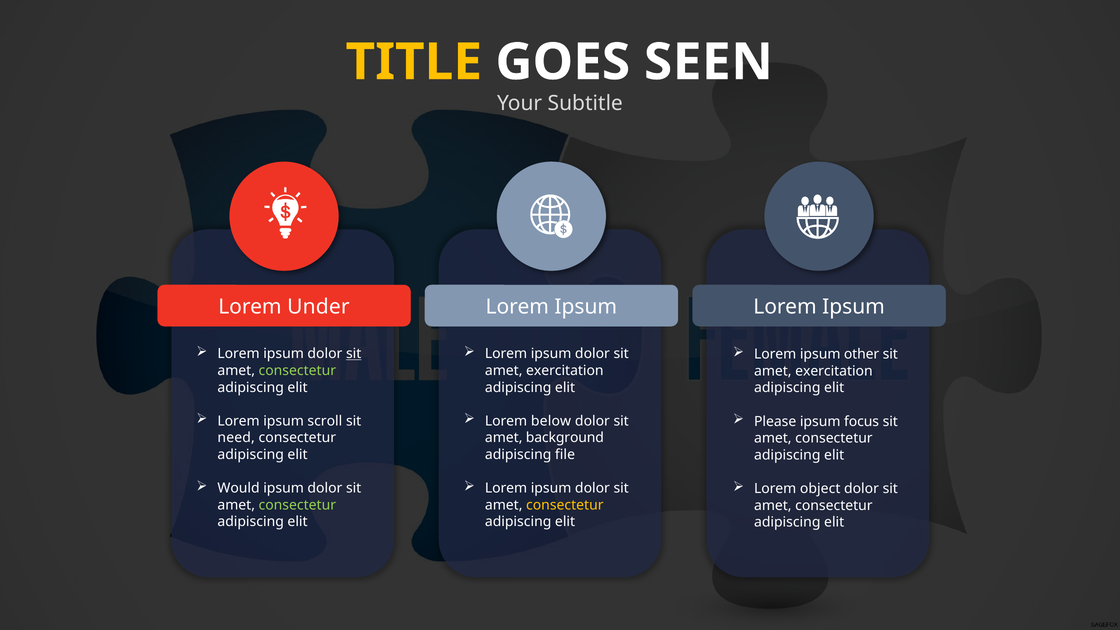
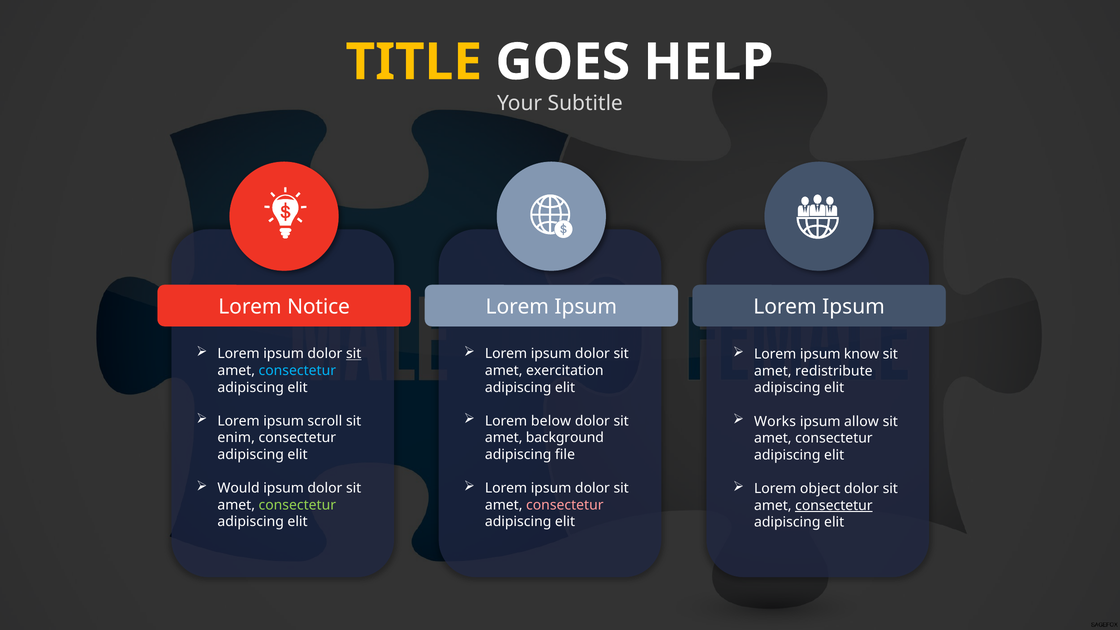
SEEN: SEEN -> HELP (708, 62)
Under: Under -> Notice (319, 307)
other: other -> know (862, 354)
consectetur colour: light green -> light blue (297, 371)
exercitation: exercitation -> redistribute (834, 371)
Please: Please -> Works (775, 421)
focus: focus -> allow (861, 421)
need: need -> enim (236, 438)
consectetur colour: yellow -> pink (565, 505)
consectetur underline: none -> present (834, 505)
